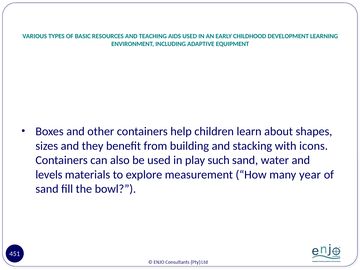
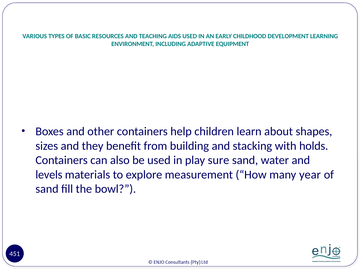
icons: icons -> holds (314, 146)
such: such -> sure (219, 160)
